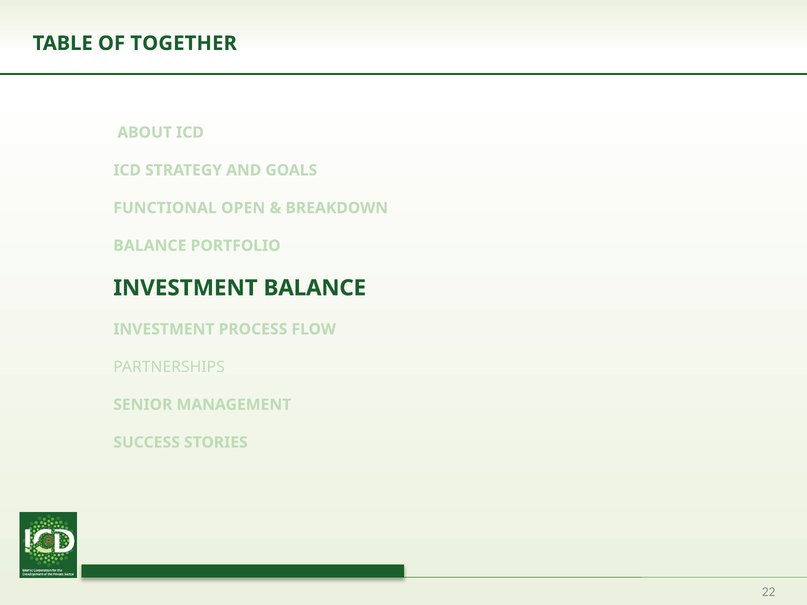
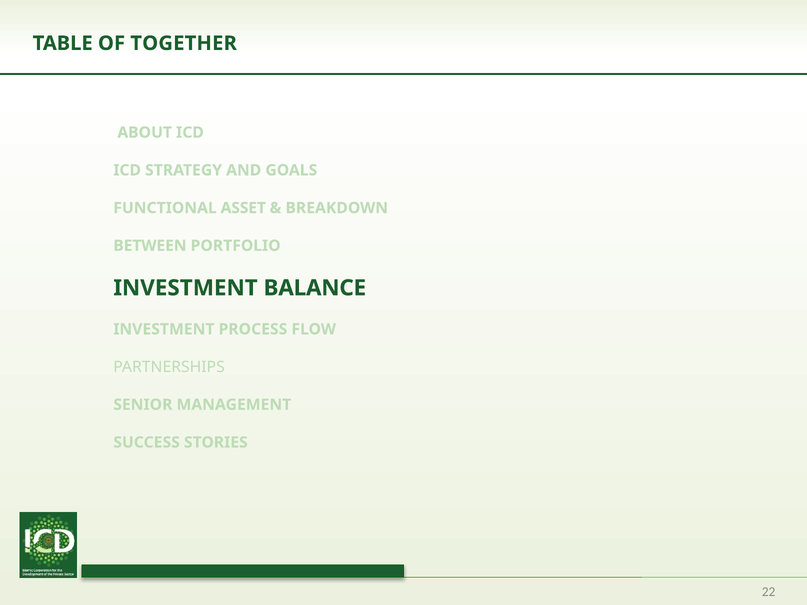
OPEN: OPEN -> ASSET (243, 208)
BALANCE: BALANCE -> BETWEEN (150, 246)
